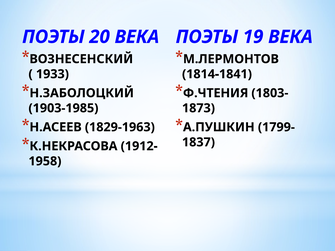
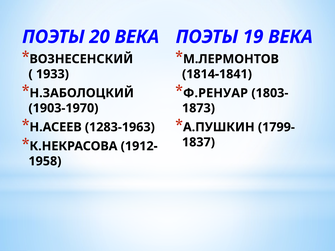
Ф.ЧТЕНИЯ: Ф.ЧТЕНИЯ -> Ф.РЕНУАР (215, 93)
1903-1985: 1903-1985 -> 1903-1970 (63, 108)
1829-1963: 1829-1963 -> 1283-1963 (120, 127)
